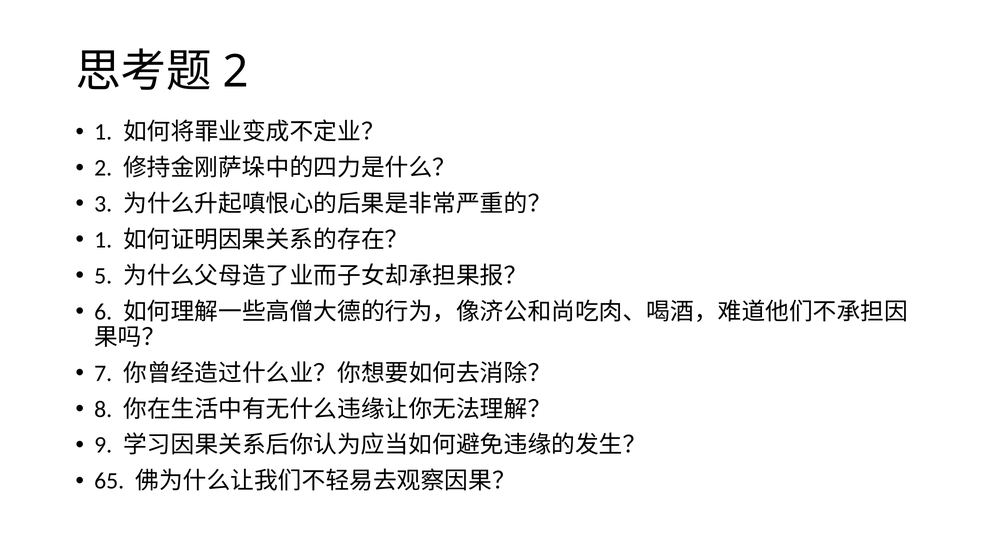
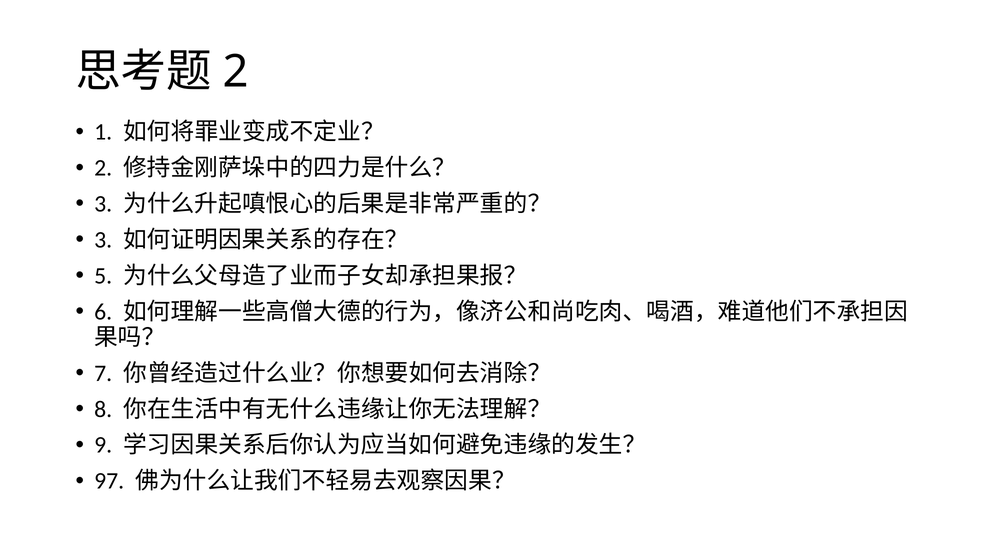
1: 1 -> 3 (103, 240)
65: 65 -> 97 (109, 481)
